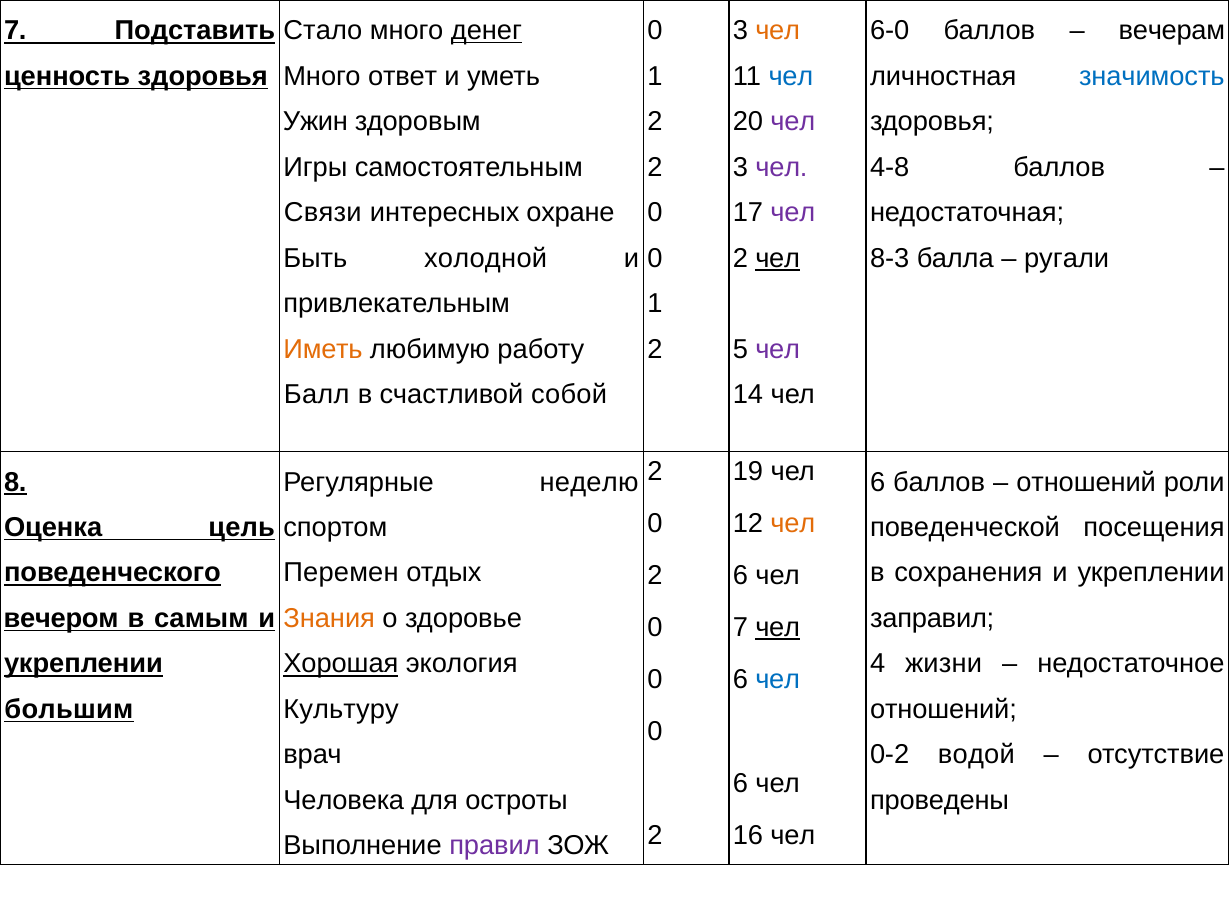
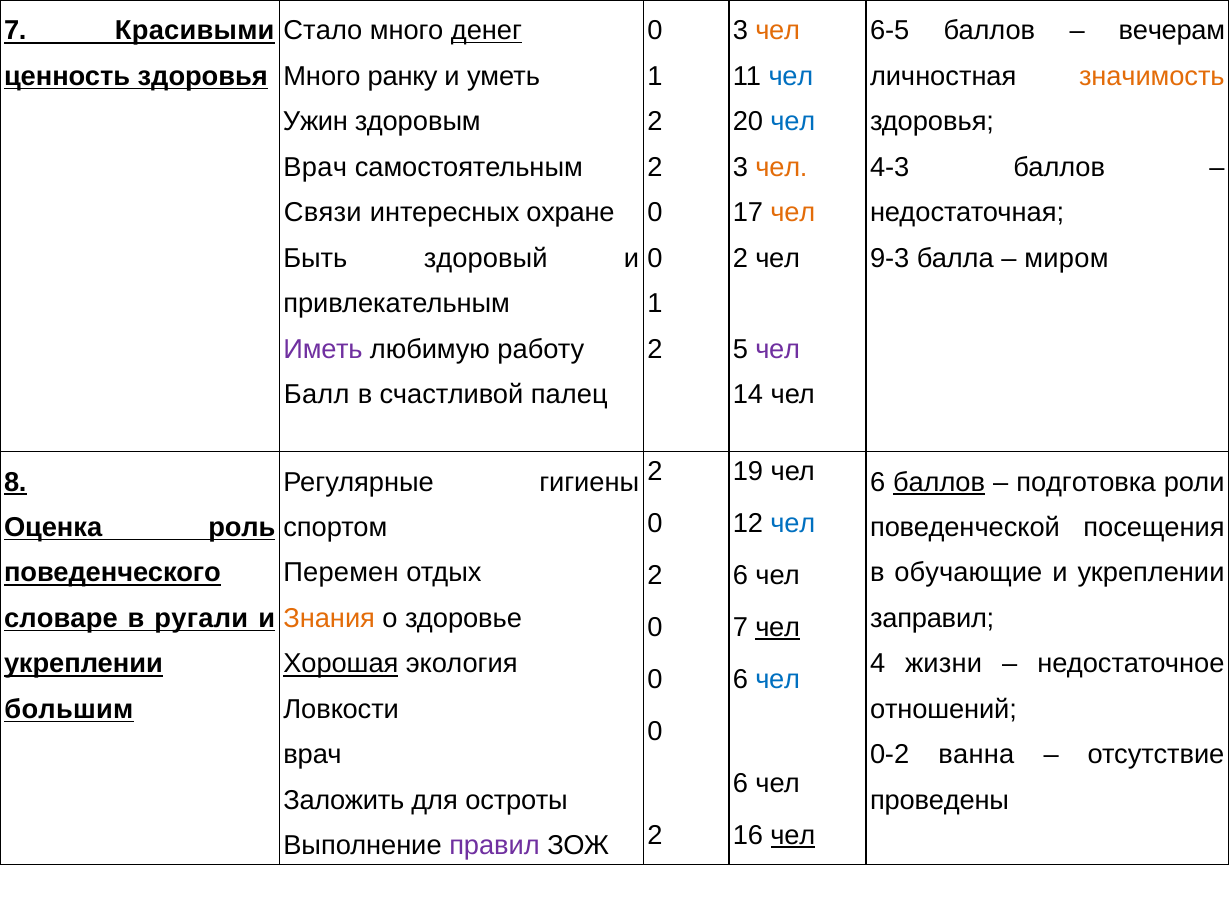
Подставить: Подставить -> Красивыми (195, 31)
6-0: 6-0 -> 6-5 (890, 31)
ответ: ответ -> ранку (403, 76)
значимость colour: blue -> orange (1152, 76)
чел colour: purple -> blue (793, 122)
Игры: Игры -> Врач (315, 167)
чел colour: purple -> orange (781, 167)
4-8: 4-8 -> 4-3 (890, 167)
чел colour: purple -> orange (793, 213)
холодной: холодной -> здоровый (486, 258)
чел underline: present -> none (778, 258)
8-3: 8-3 -> 9-3 (890, 258)
ругали: ругали -> миром (1066, 258)
Иметь colour: orange -> purple (323, 349)
собой: собой -> палец (569, 395)
неделю: неделю -> гигиены (589, 482)
баллов underline: none -> present (939, 482)
отношений: отношений -> подготовка (1086, 482)
чел colour: orange -> blue (793, 523)
цель: цель -> роль (242, 527)
сохранения: сохранения -> обучающие (968, 573)
вечером: вечером -> словаре (61, 618)
самым: самым -> ругали (201, 618)
Культуру: Культуру -> Ловкости (341, 709)
водой: водой -> ванна (976, 755)
Человека: Человека -> Заложить (344, 800)
чел underline: none -> present (793, 835)
